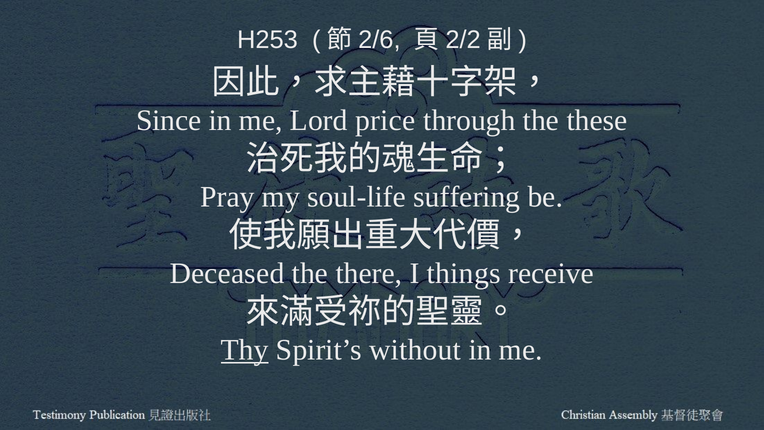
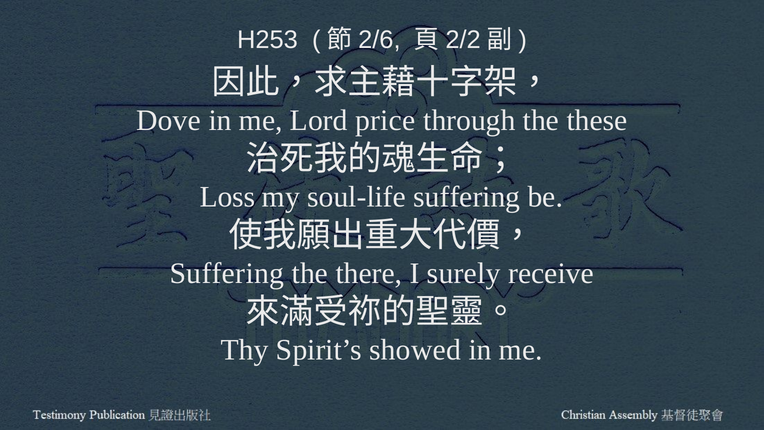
Since: Since -> Dove (169, 120)
Pray: Pray -> Loss (228, 197)
Deceased: Deceased -> Suffering (227, 273)
things: things -> surely (464, 273)
Thy underline: present -> none (245, 350)
without: without -> showed (415, 350)
